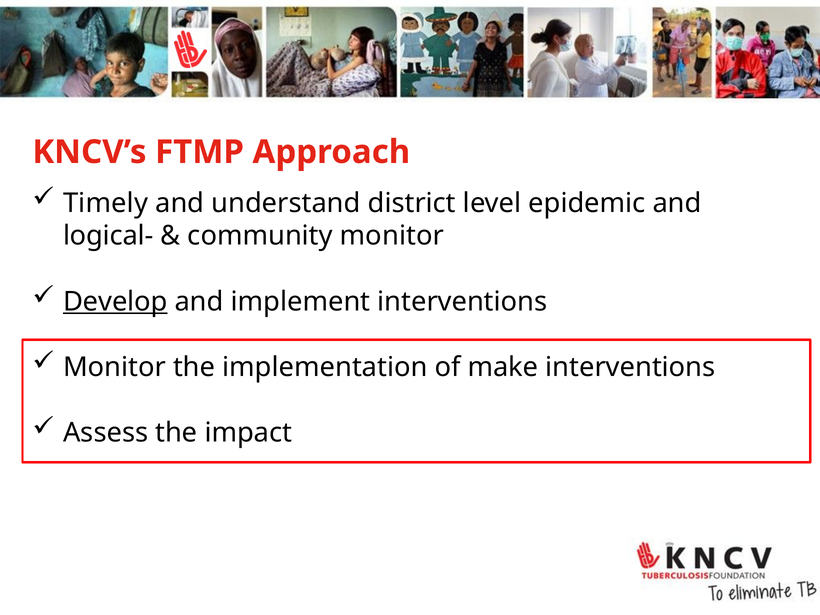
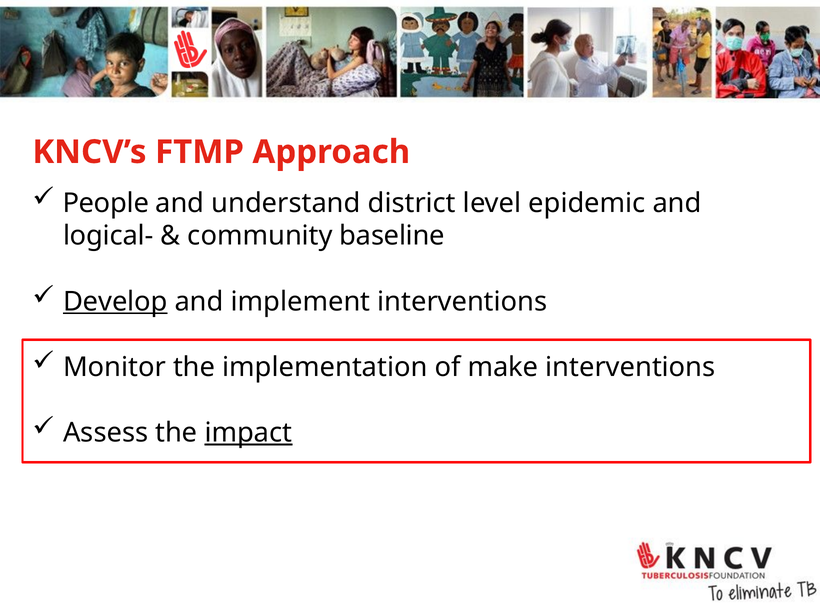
Timely: Timely -> People (106, 203)
community monitor: monitor -> baseline (392, 236)
impact underline: none -> present (248, 433)
